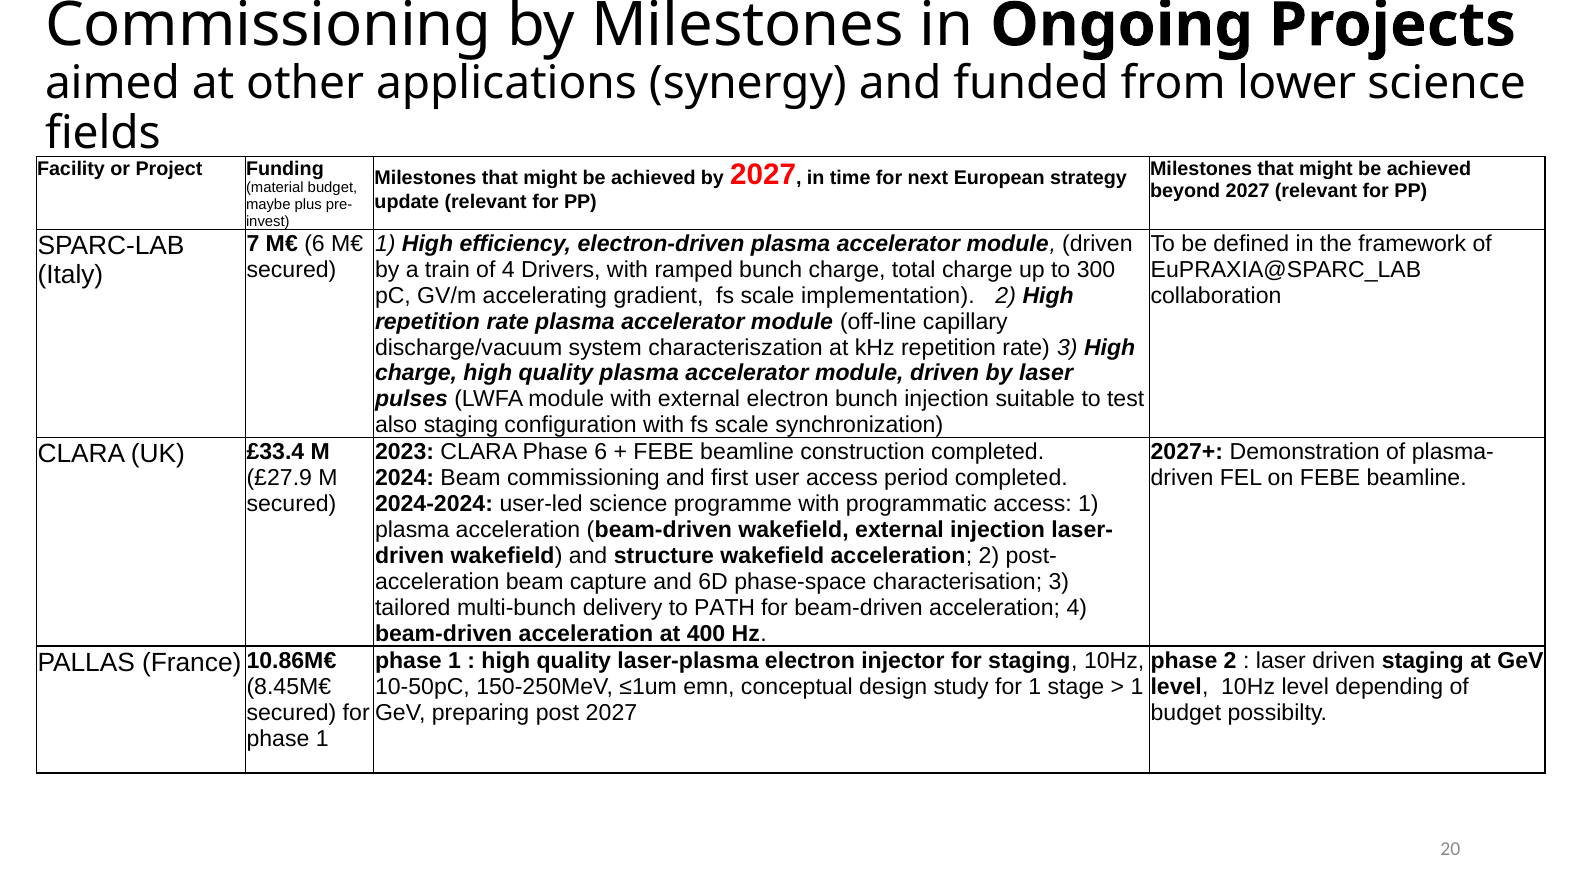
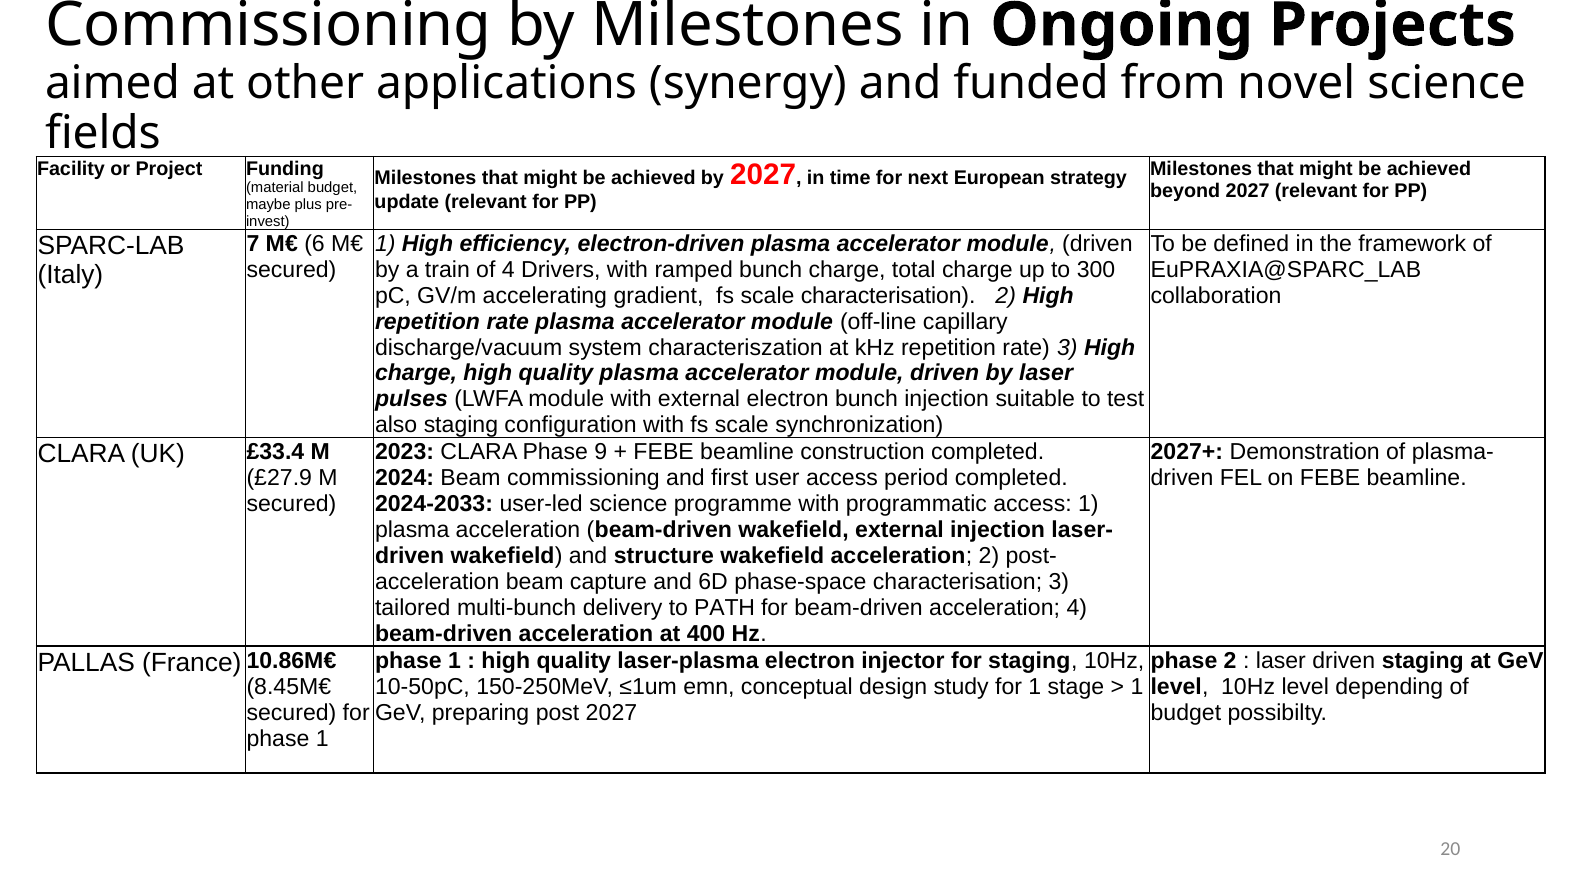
lower: lower -> novel (1296, 83)
scale implementation: implementation -> characterisation (888, 296)
Phase 6: 6 -> 9 (601, 452)
2024-2024: 2024-2024 -> 2024-2033 (434, 504)
